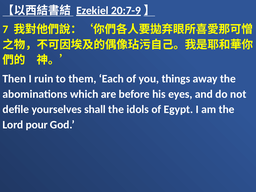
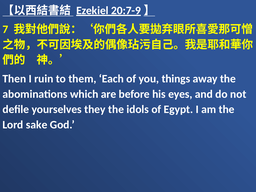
shall: shall -> they (95, 109)
pour: pour -> sake (37, 125)
